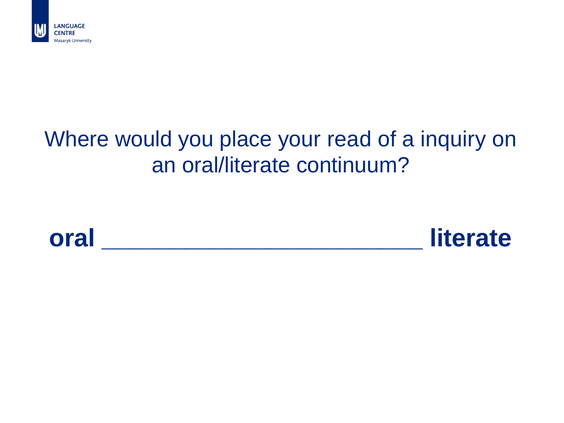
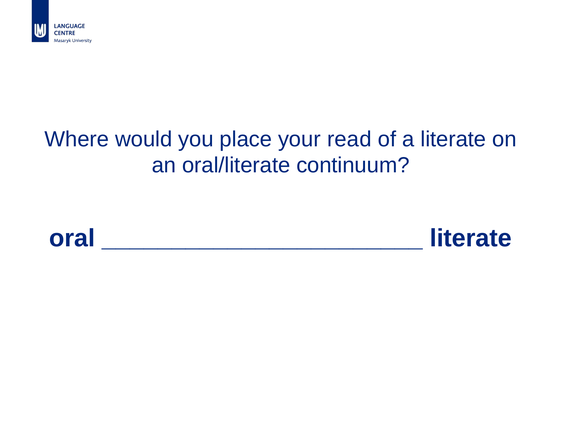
a inquiry: inquiry -> literate (453, 139)
